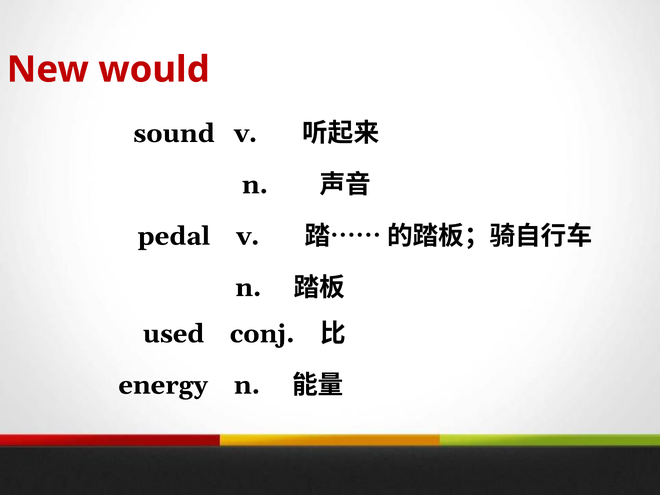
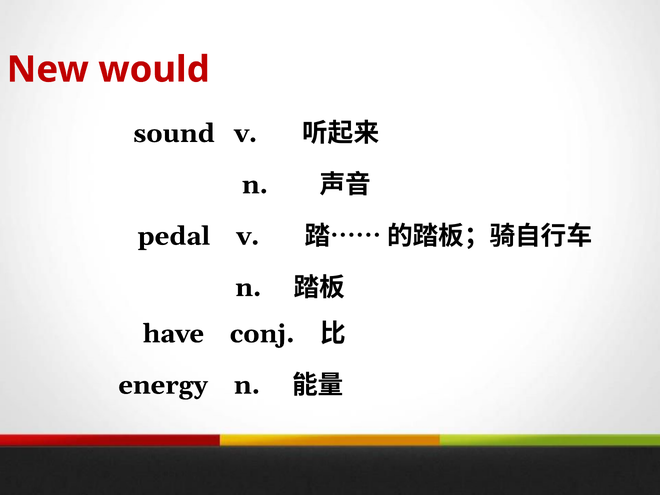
used: used -> have (173, 334)
